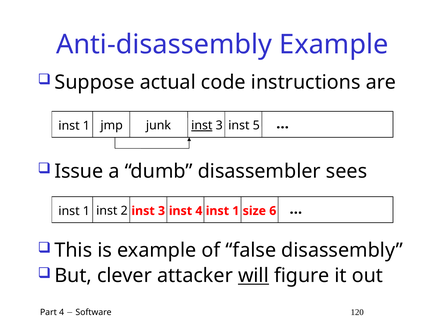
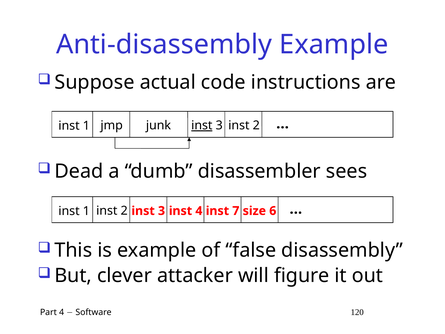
junk inst 5: 5 -> 2 (256, 125)
Issue: Issue -> Dead (79, 171)
1 inst 1: 1 -> 7 (236, 211)
will underline: present -> none (253, 275)
